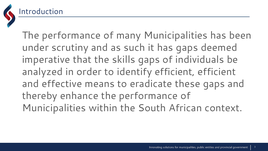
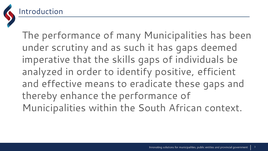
identify efficient: efficient -> positive (175, 72)
